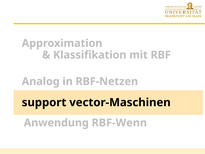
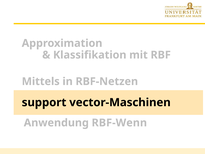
Analog: Analog -> Mittels (41, 81)
